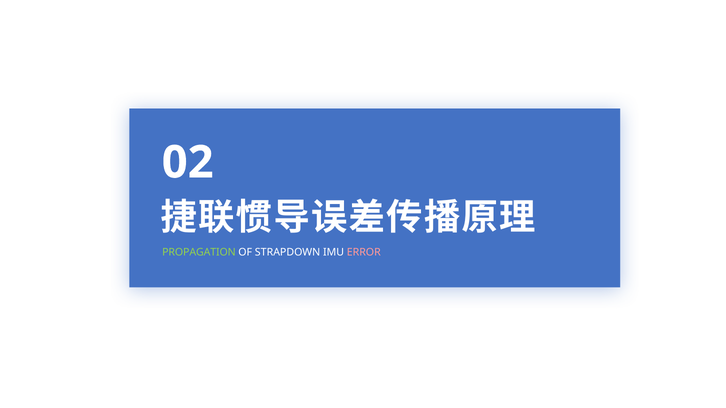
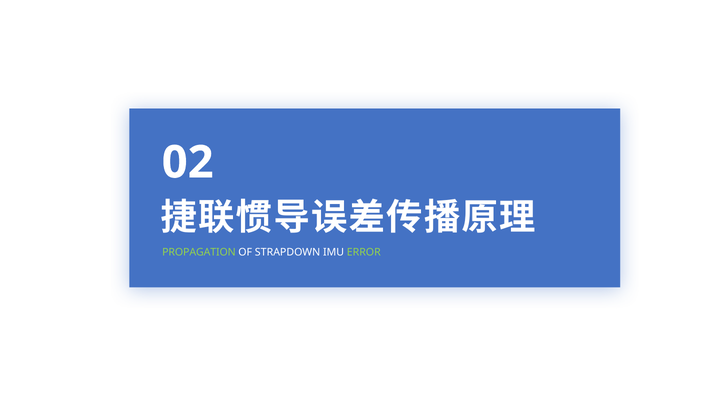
ERROR colour: pink -> light green (364, 253)
